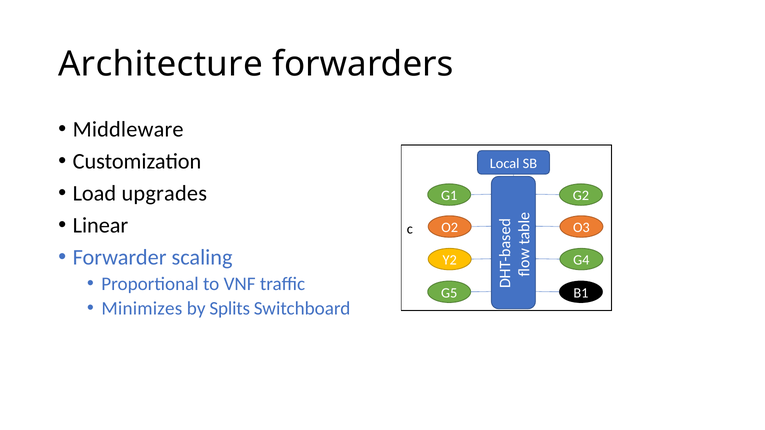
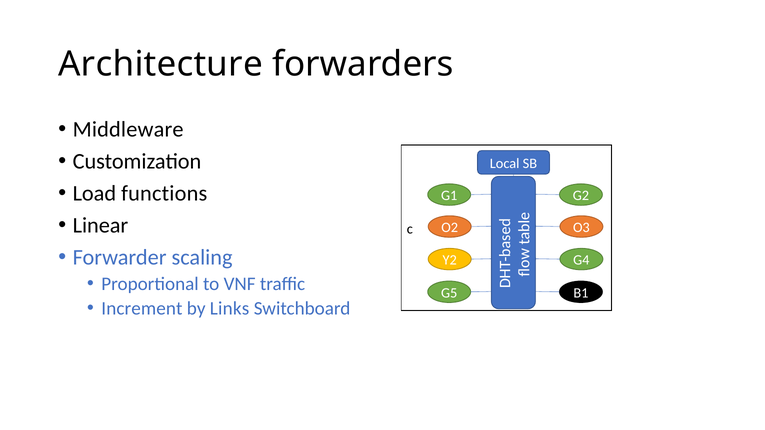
upgrades: upgrades -> functions (164, 193)
Minimizes: Minimizes -> Increment (142, 309)
Splits: Splits -> Links (230, 309)
